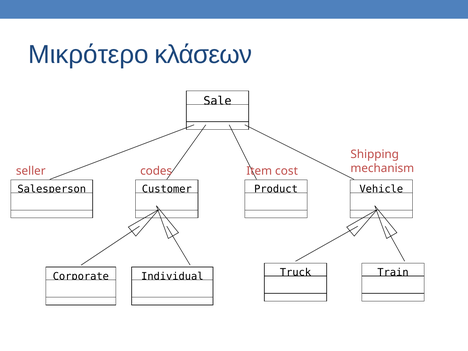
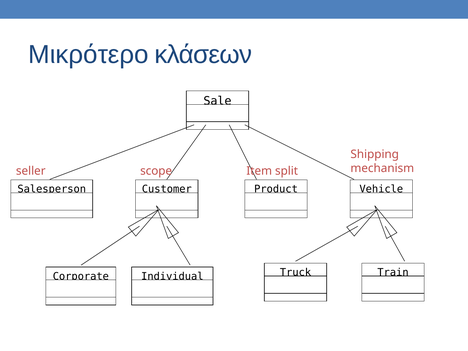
codes: codes -> scope (156, 171)
cost: cost -> split (287, 171)
